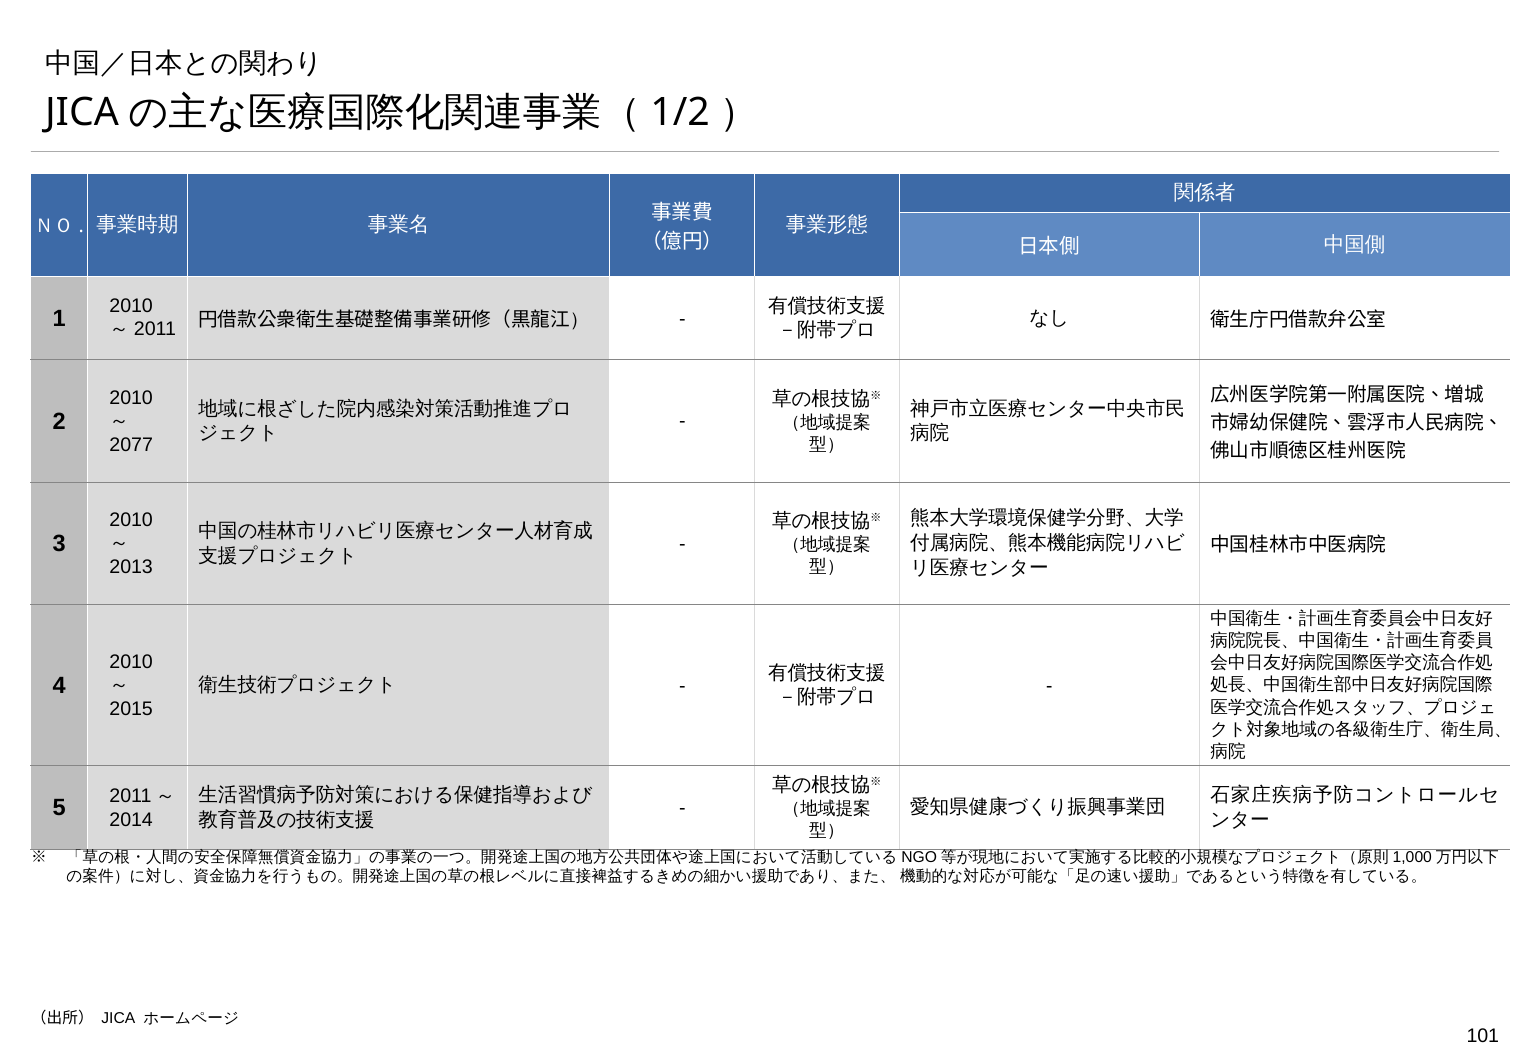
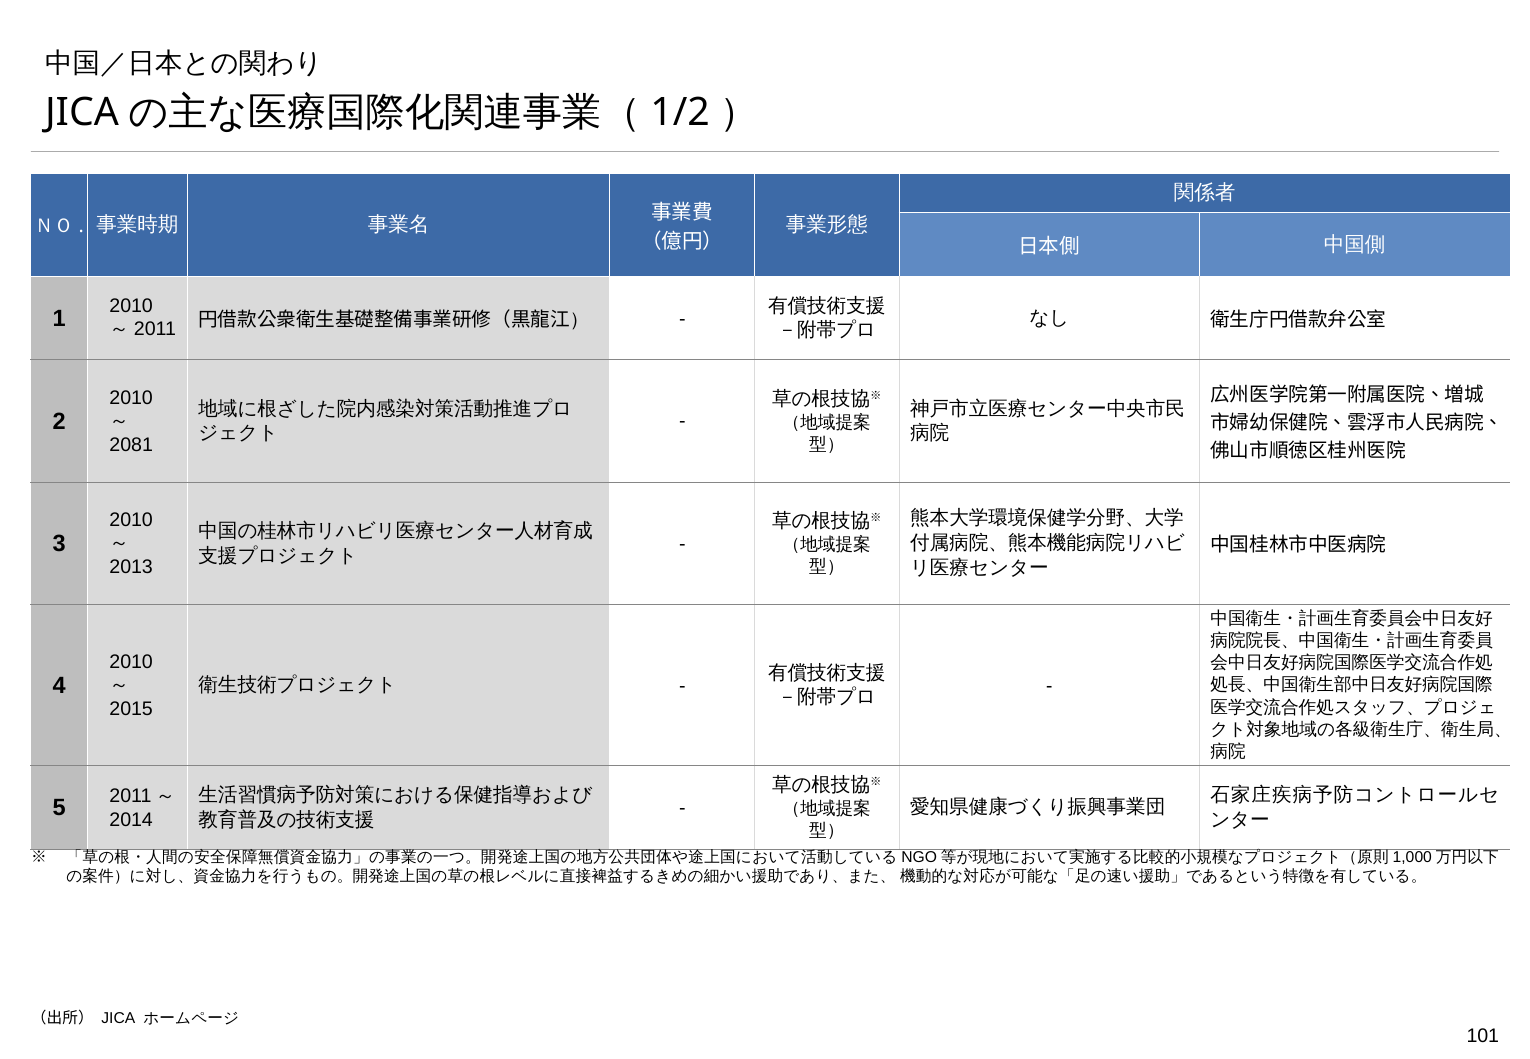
2077: 2077 -> 2081 (131, 445)
